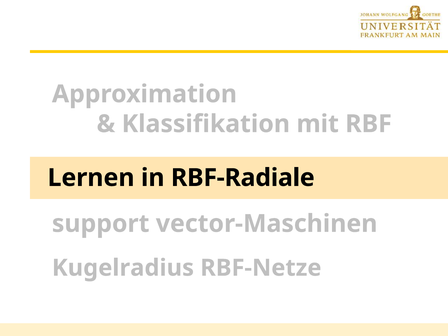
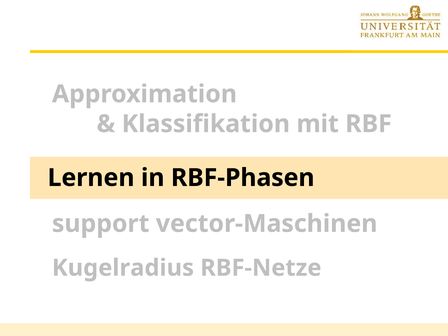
RBF-Radiale: RBF-Radiale -> RBF-Phasen (243, 178)
